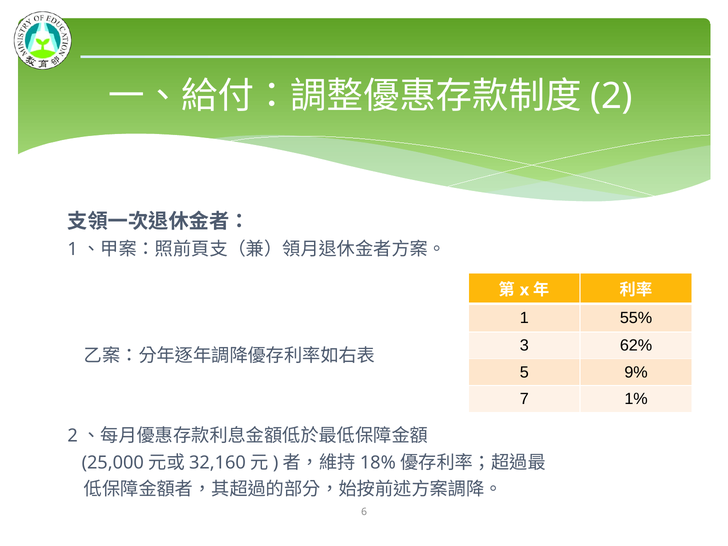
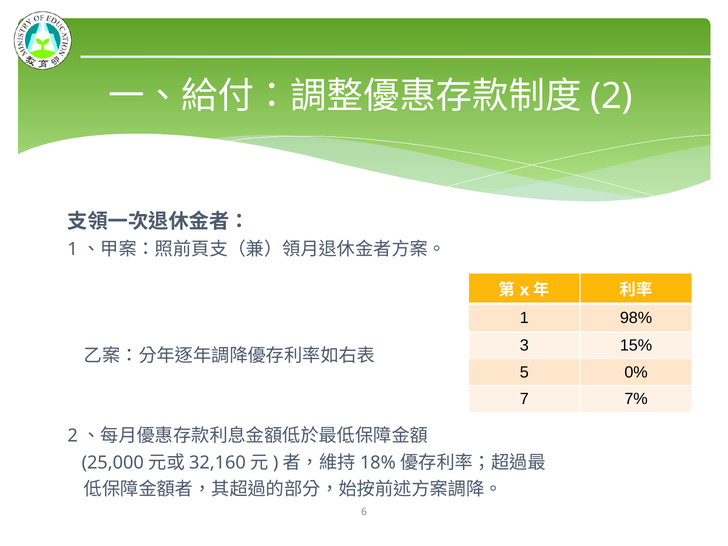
55%: 55% -> 98% (636, 318)
62%: 62% -> 15% (636, 346)
9%: 9% -> 0% (636, 372)
1%: 1% -> 7% (636, 399)
